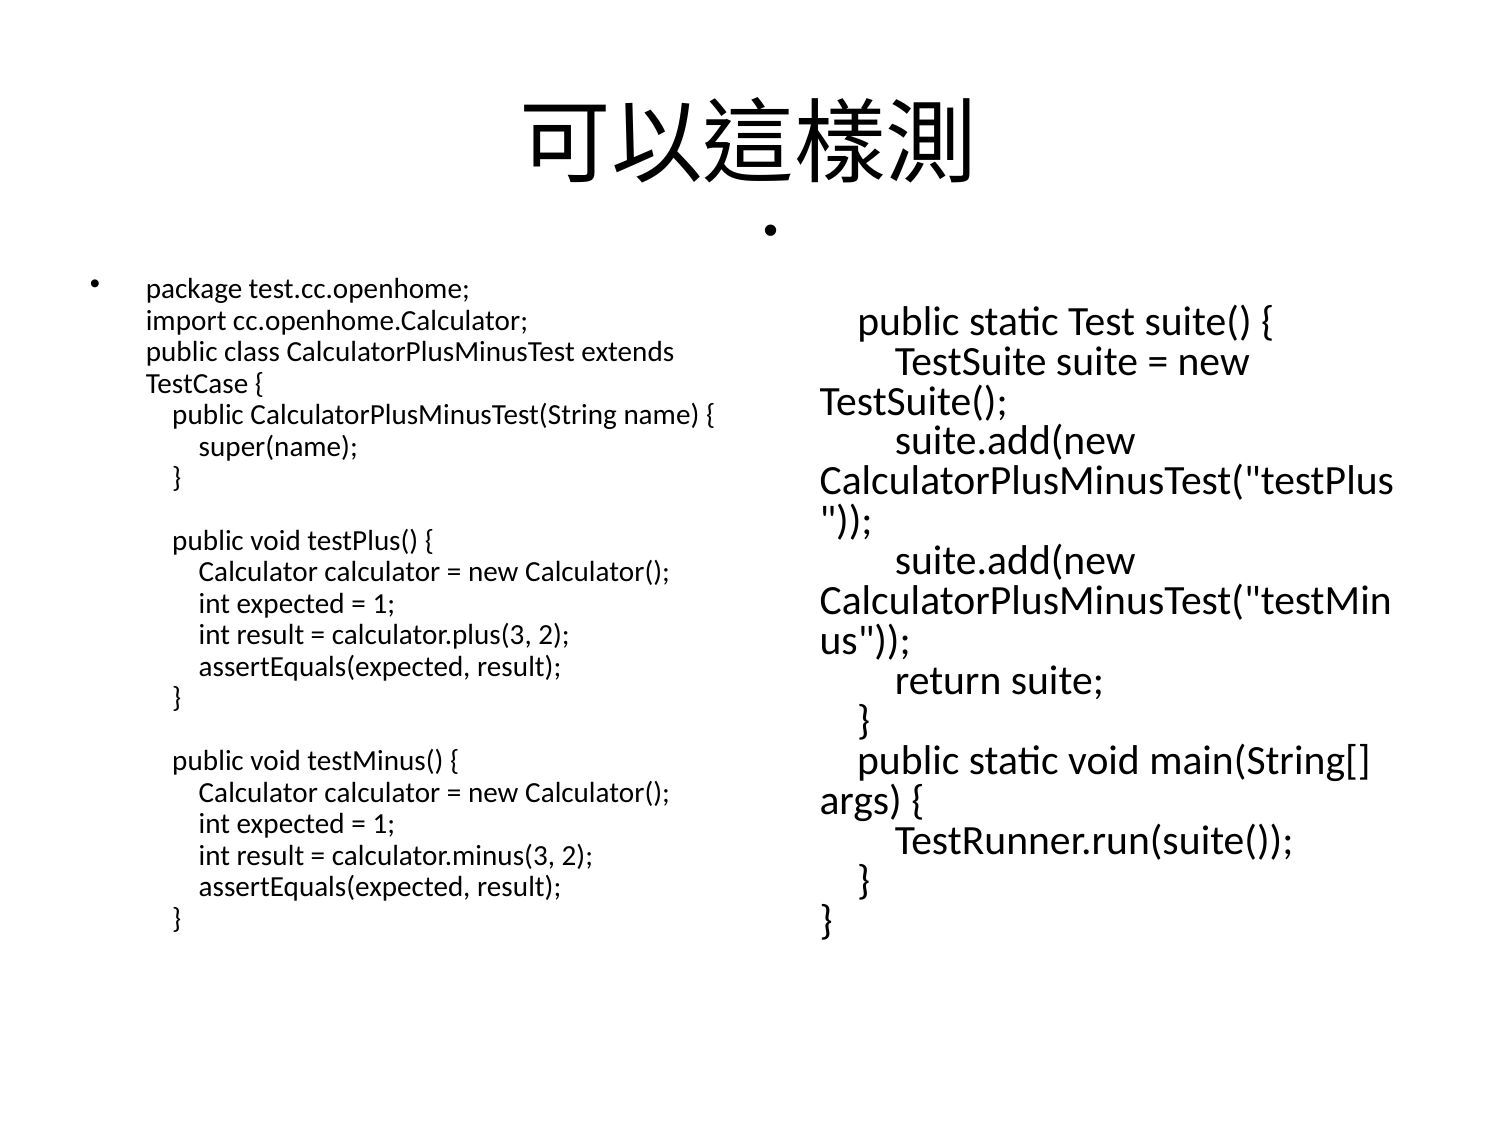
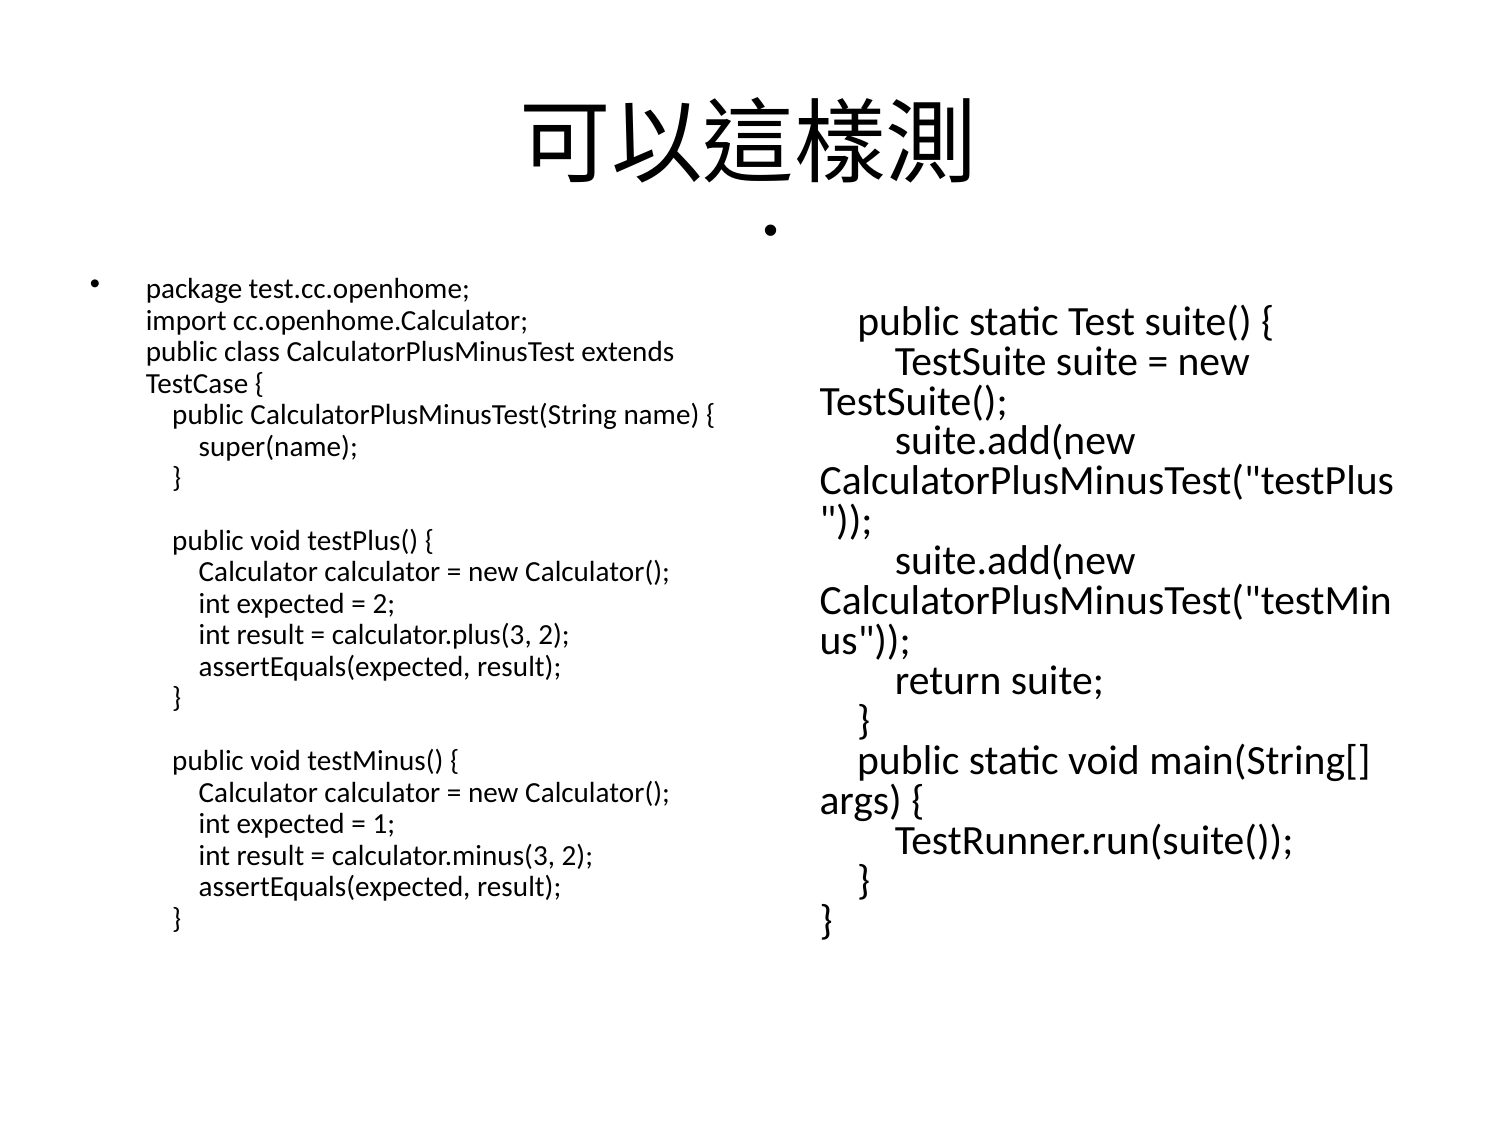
1: 1 -> 2 (384, 604)
